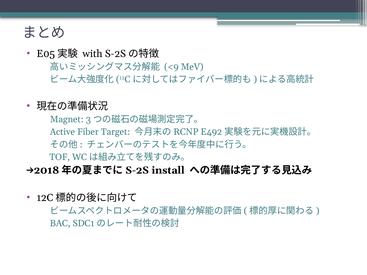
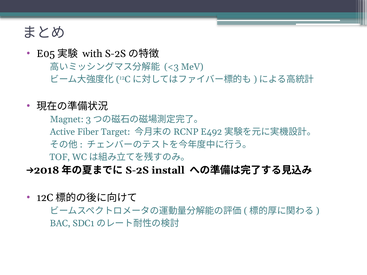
<9: <9 -> <3 (171, 67)
